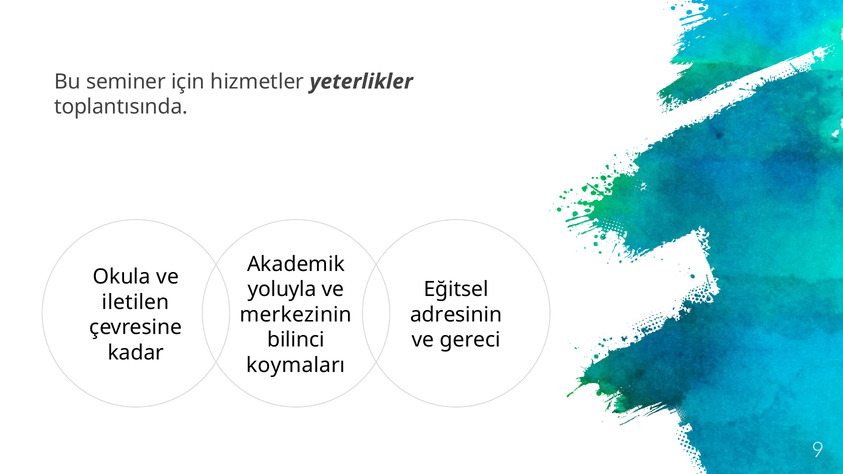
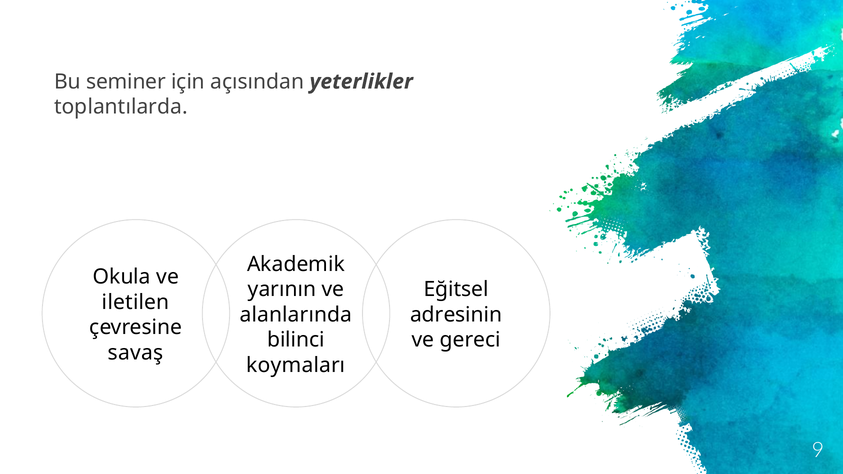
hizmetler: hizmetler -> açısından (257, 82)
toplantısında: toplantısında -> toplantılarda (121, 107)
yoluyla: yoluyla -> yarının (282, 290)
merkezinin: merkezinin -> alanlarında (296, 315)
kadar: kadar -> savaş (136, 353)
